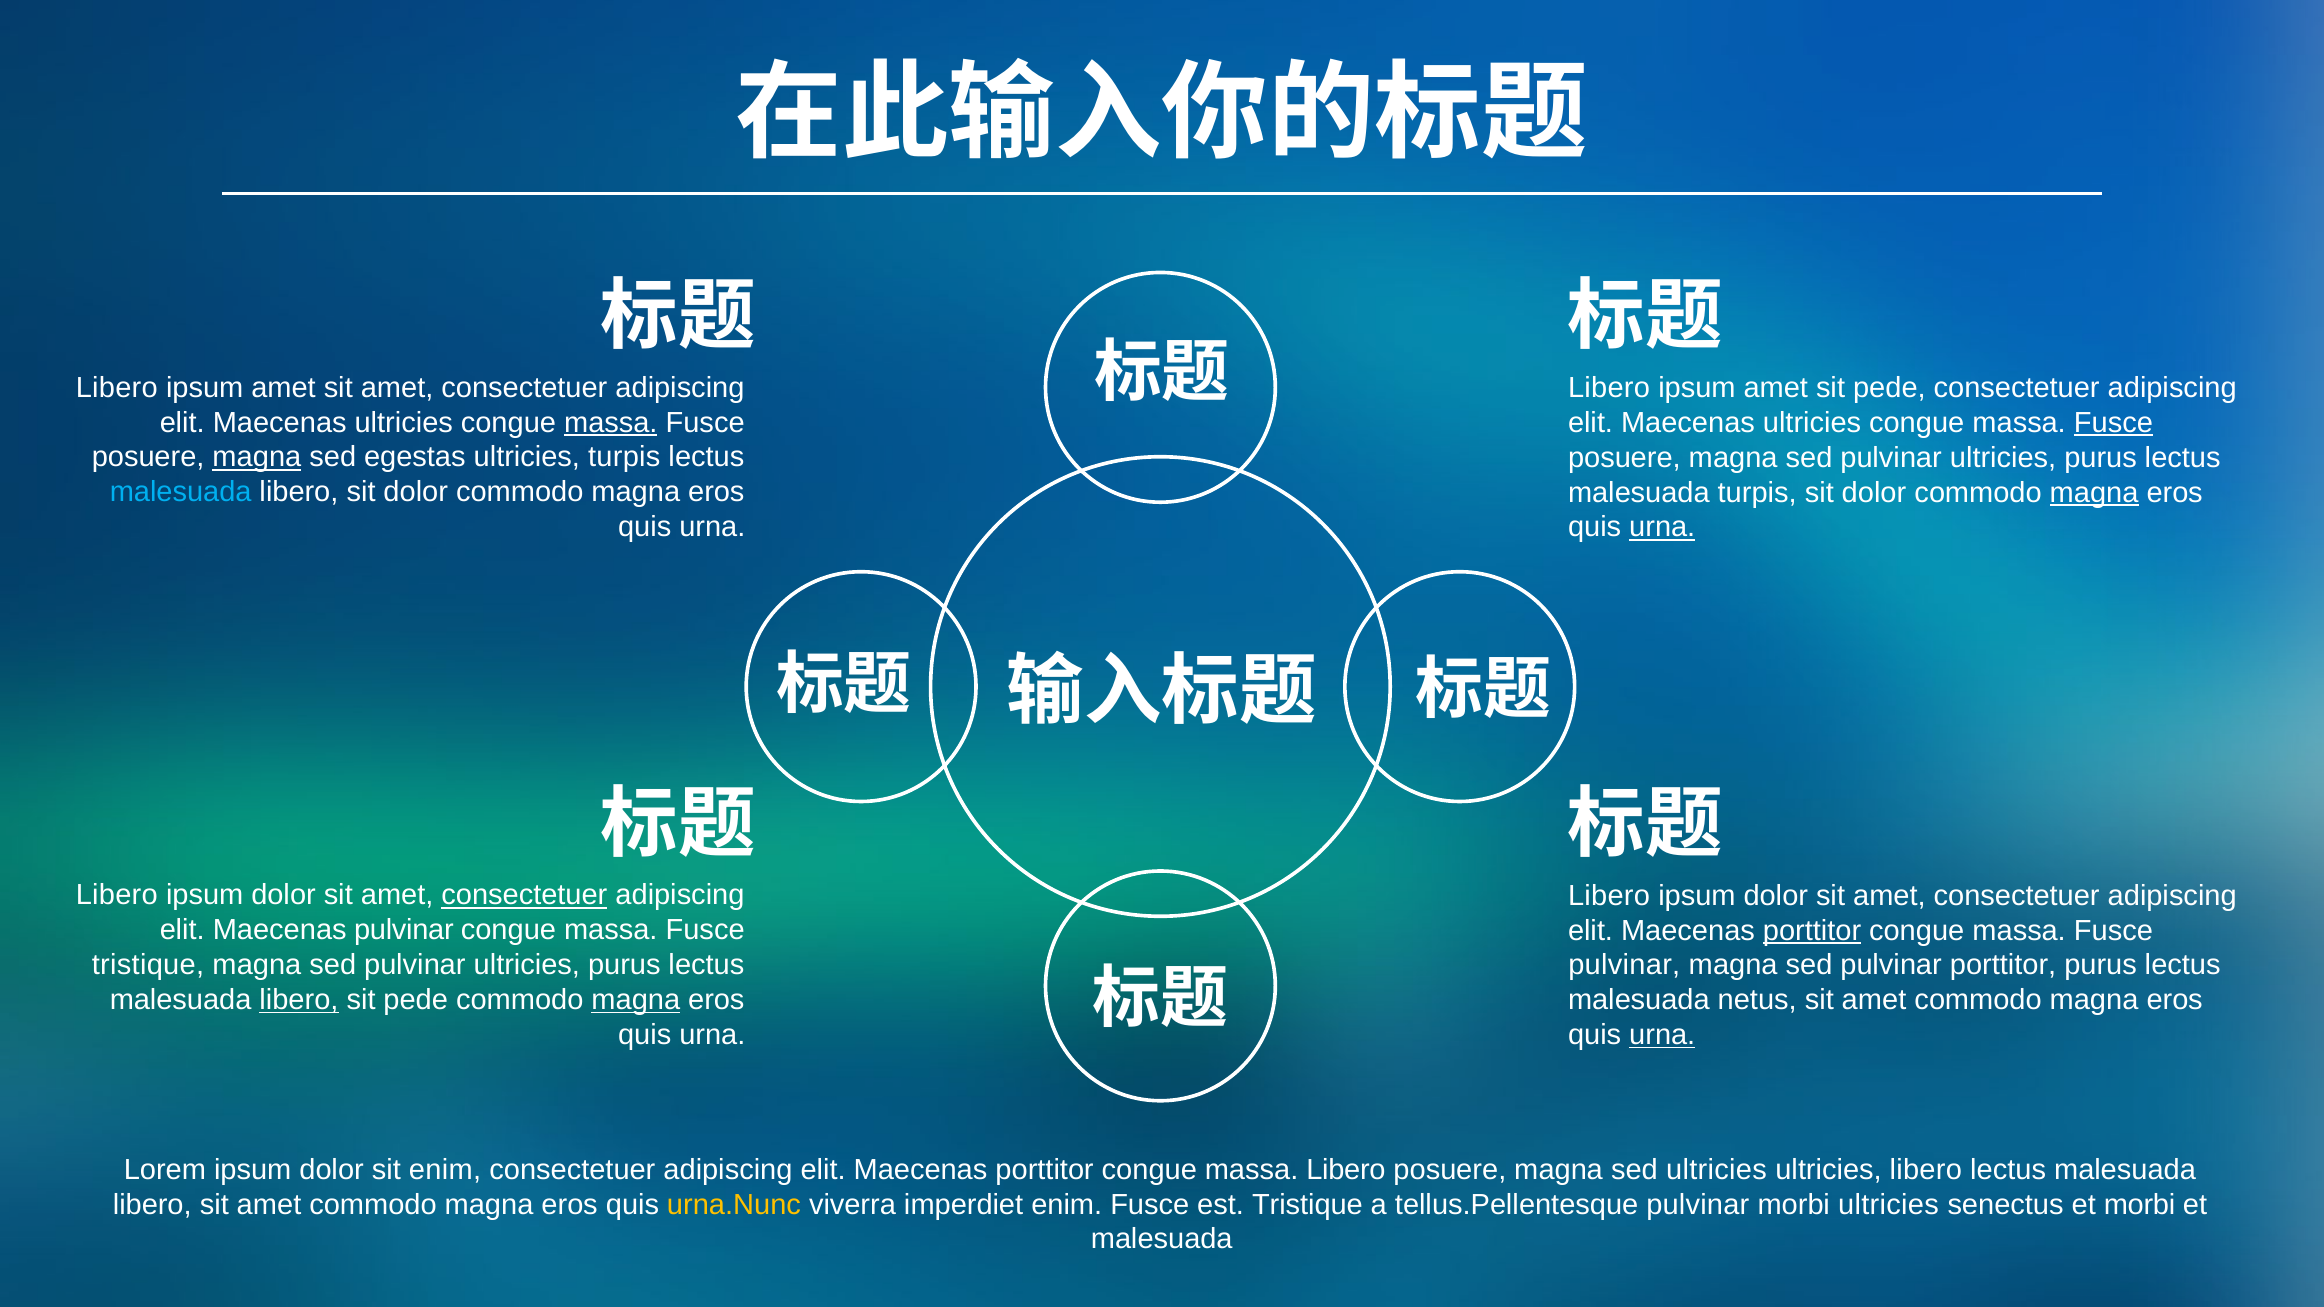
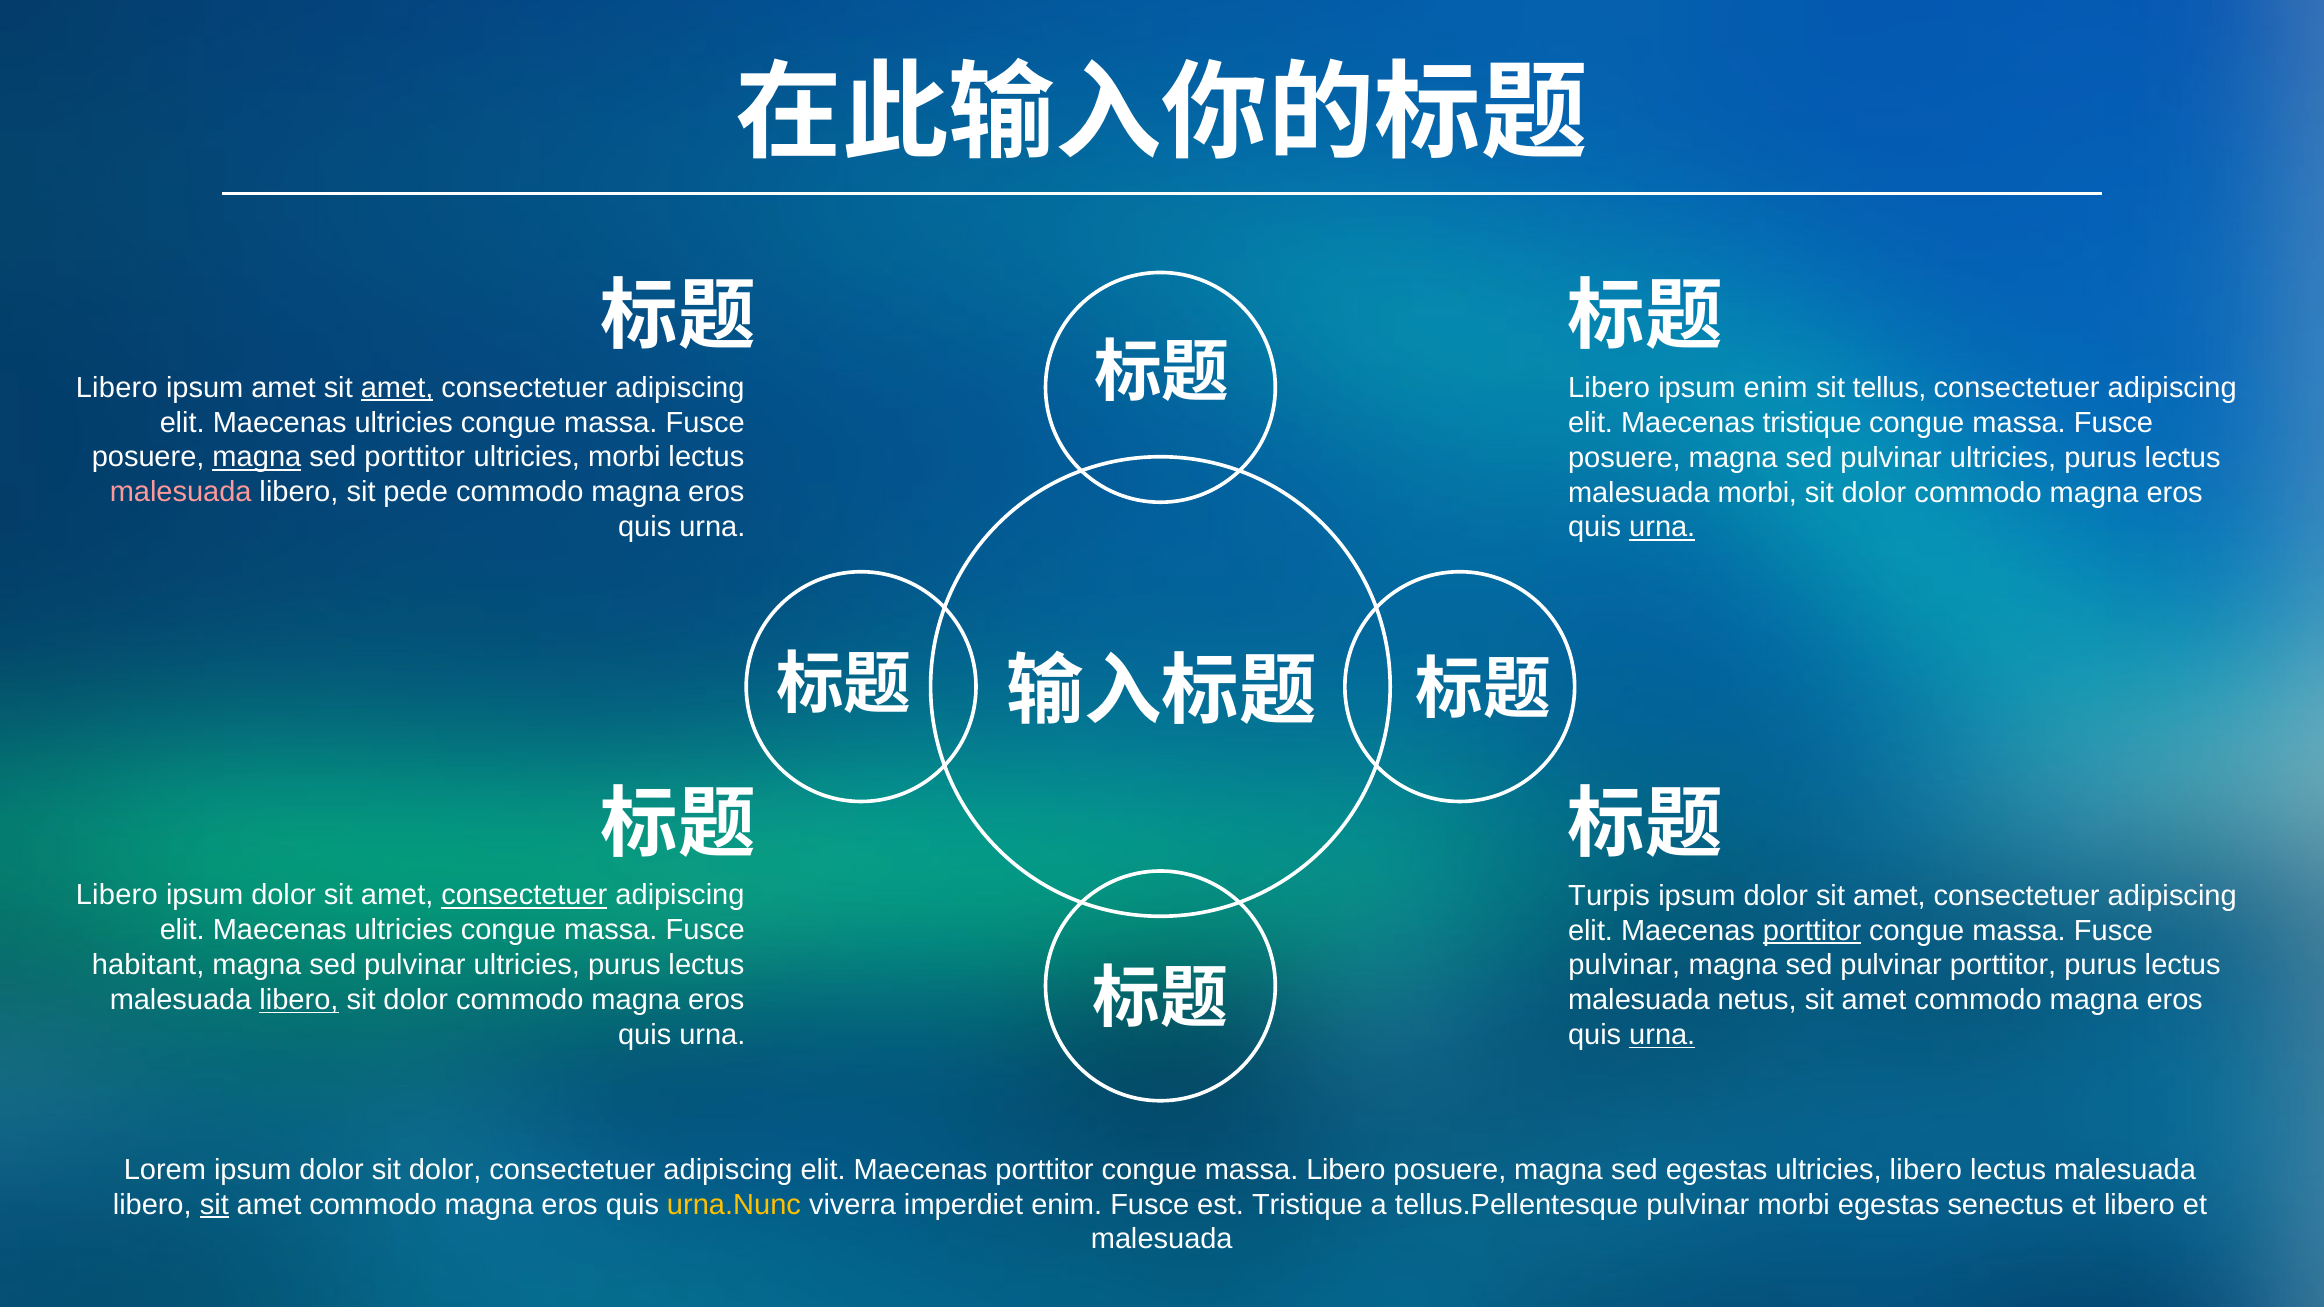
amet underline: none -> present (397, 388)
amet: amet -> enim (1776, 388)
pede: pede -> tellus (1890, 388)
massa underline: present -> none (611, 423)
ultricies: ultricies -> tristique (1812, 423)
Fusce underline: present -> none (2113, 423)
sed egestas: egestas -> porttitor (415, 457)
ultricies turpis: turpis -> morbi (624, 457)
malesuada colour: light blue -> pink (181, 492)
libero sit dolor: dolor -> pede (416, 492)
malesuada turpis: turpis -> morbi (1757, 493)
magna underline: present -> none (2094, 493)
Libero: Libero -> Turpis (1609, 896)
pulvinar: pulvinar -> ultricies (404, 930)
tristique: tristique -> habitant (148, 965)
pede: pede -> dolor (416, 1000)
magna underline: present -> none (636, 1000)
dolor sit enim: enim -> dolor (445, 1170)
sed ultricies: ultricies -> egestas (1717, 1170)
sit underline: none -> present (214, 1205)
morbi ultricies: ultricies -> egestas (1889, 1205)
et morbi: morbi -> libero (2139, 1205)
